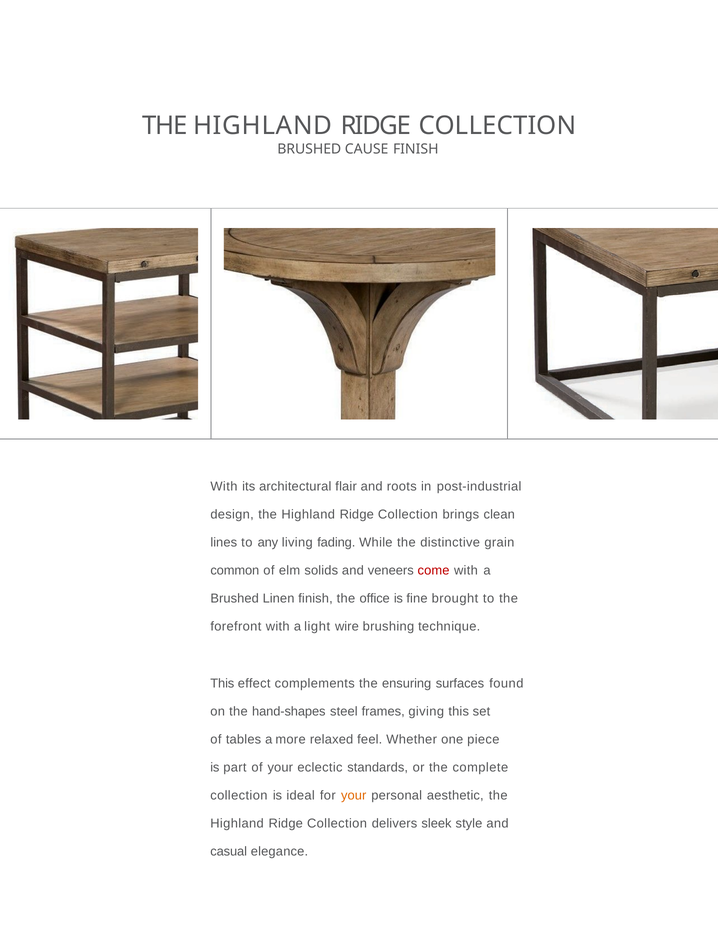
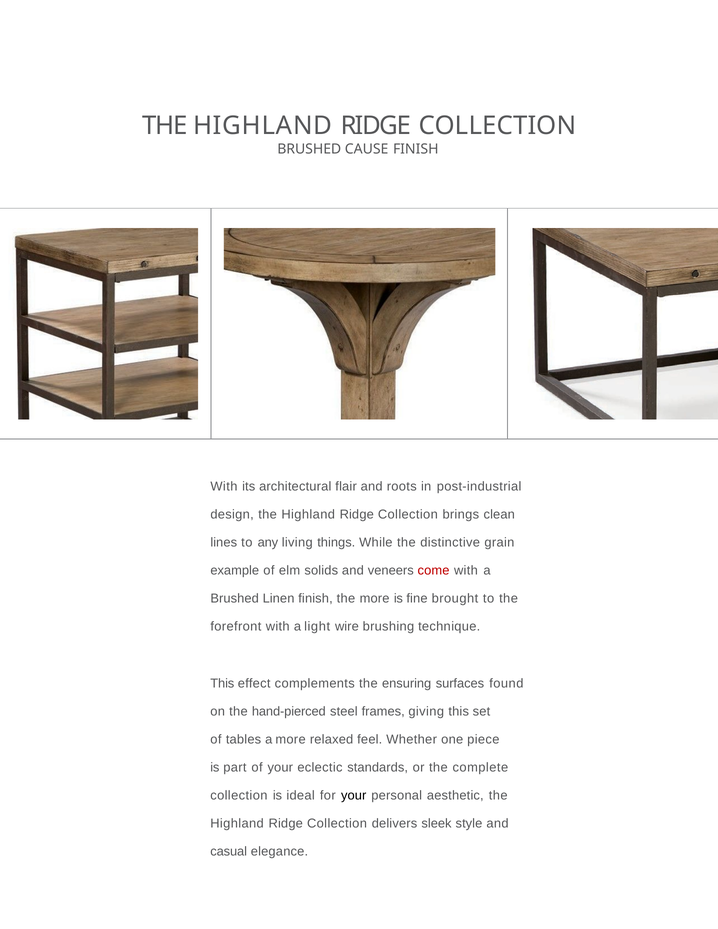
fading: fading -> things (336, 542)
common: common -> example (235, 571)
the office: office -> more (375, 599)
hand-shapes: hand-shapes -> hand-pierced (289, 712)
your colour: orange -> black (354, 796)
